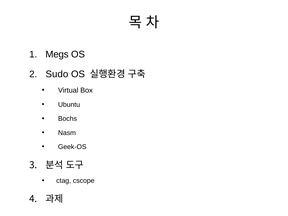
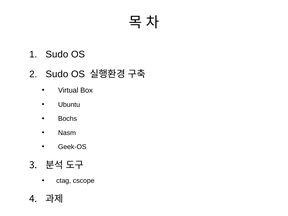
Megs: Megs -> Sudo (57, 54)
